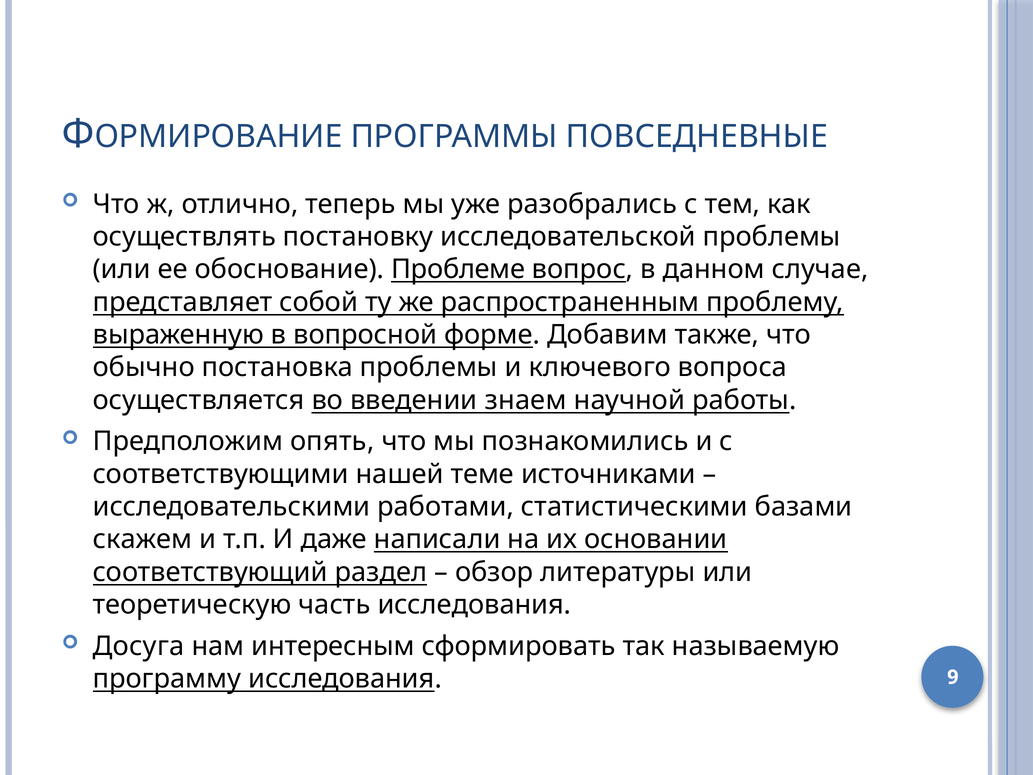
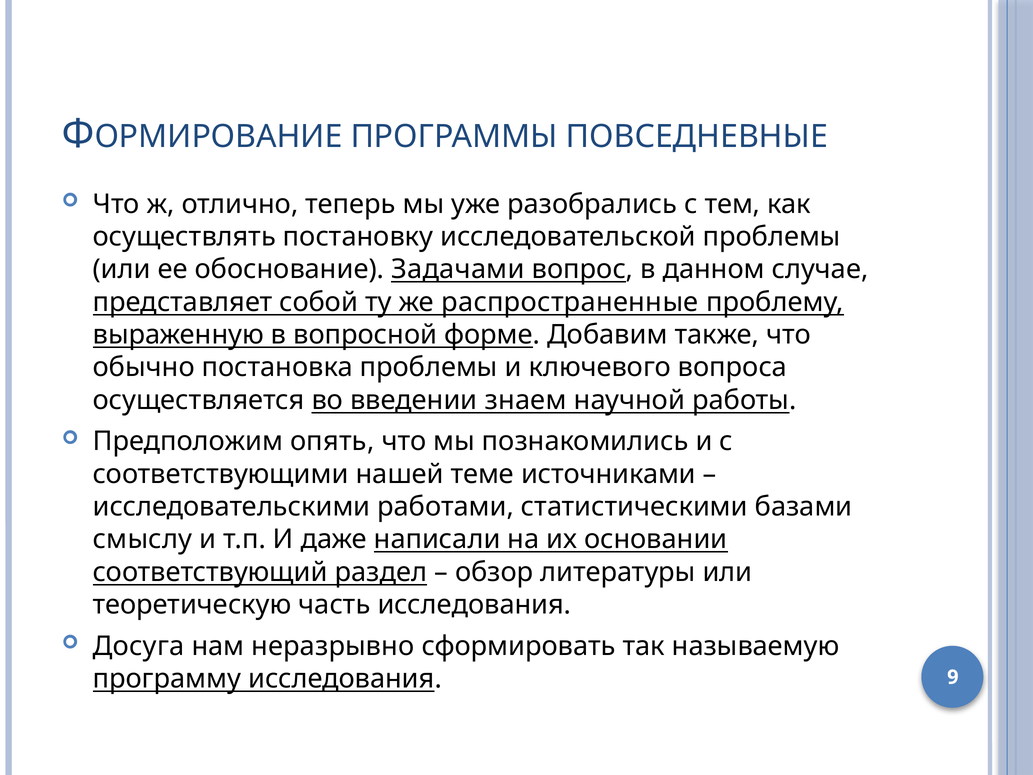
Проблеме: Проблеме -> Задачами (458, 269)
распространенным: распространенным -> распространенные (570, 302)
скажем: скажем -> смыслу (142, 539)
интересным: интересным -> неразрывно (333, 646)
